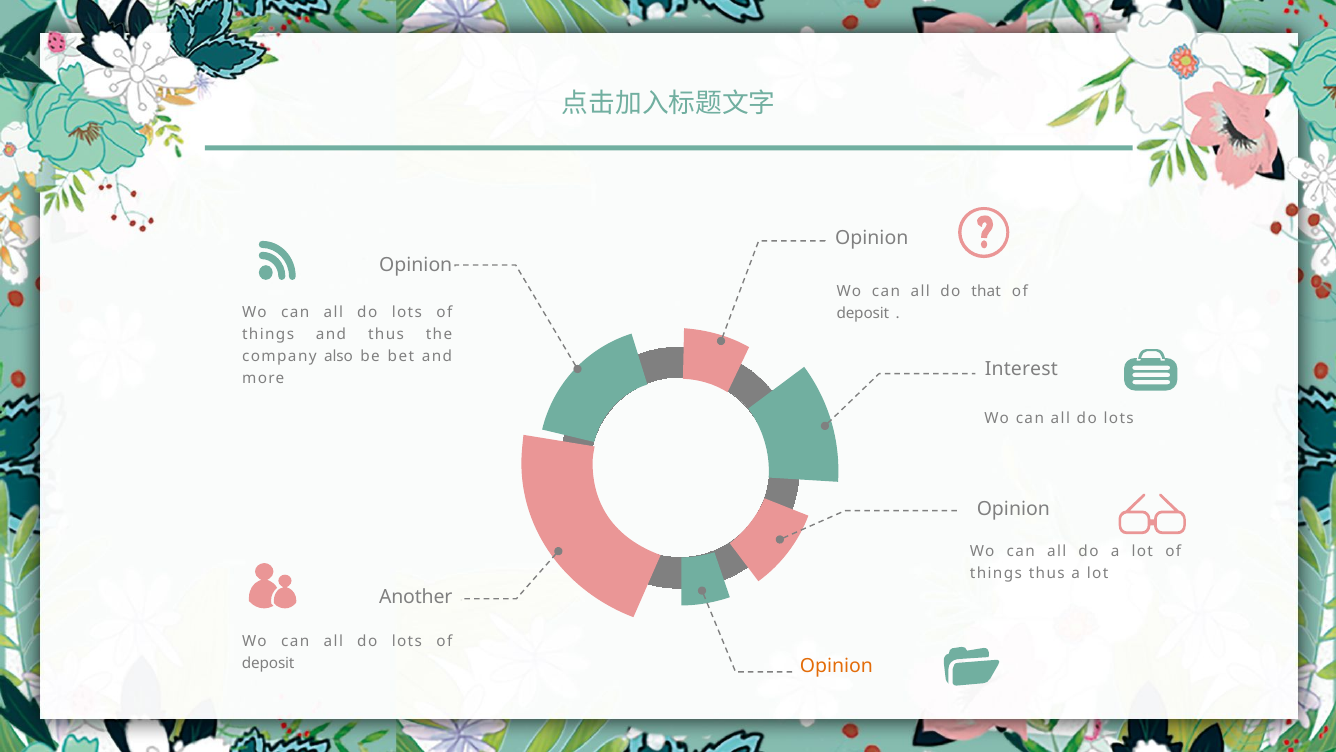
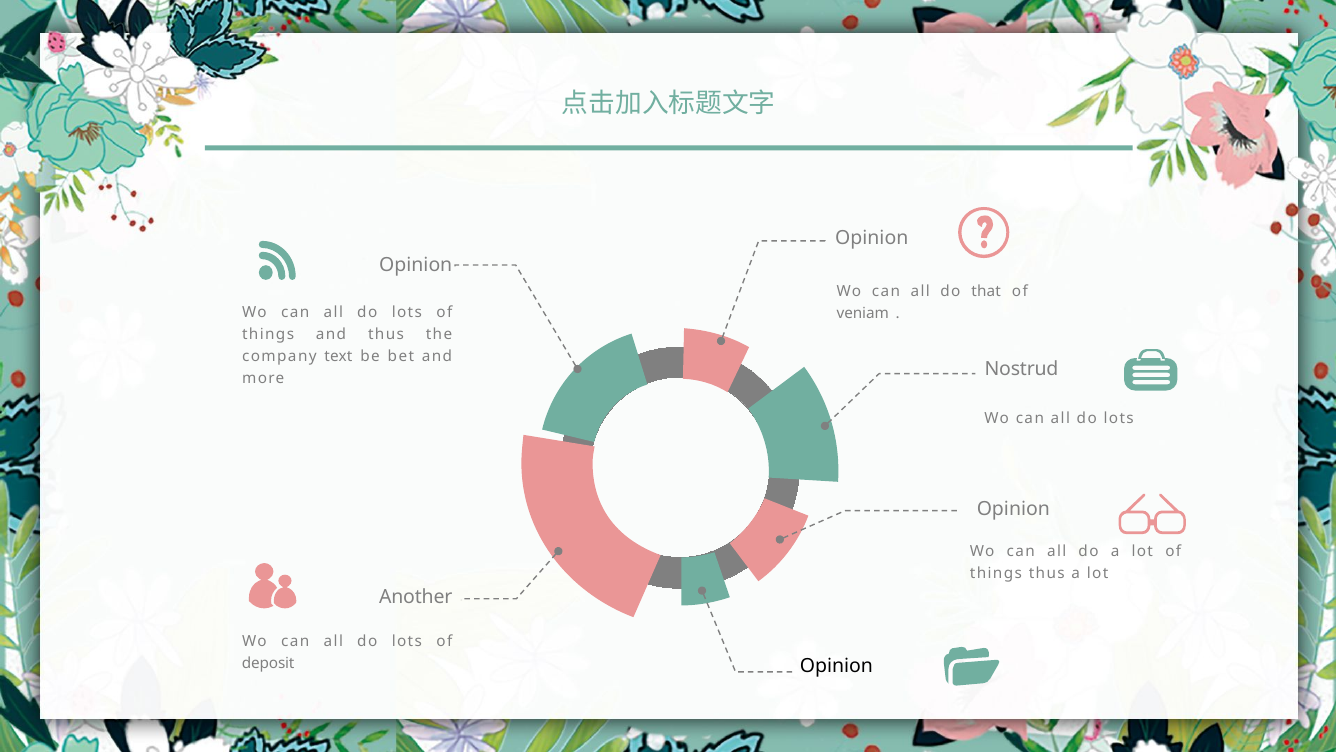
deposit: deposit -> veniam (863, 313)
also: also -> text (338, 357)
Interest: Interest -> Nostrud (1022, 369)
Opinion colour: orange -> black (836, 666)
